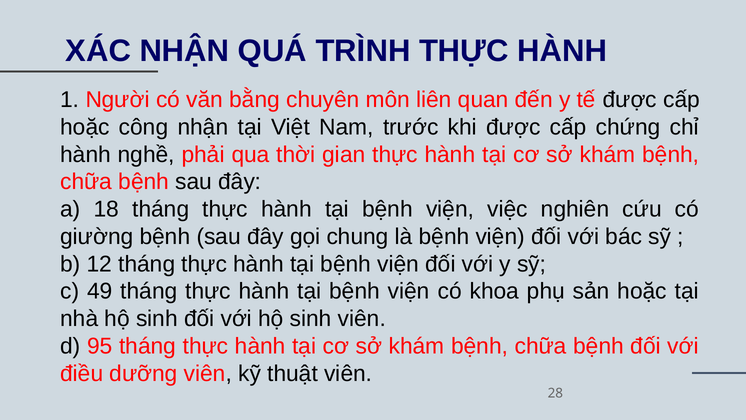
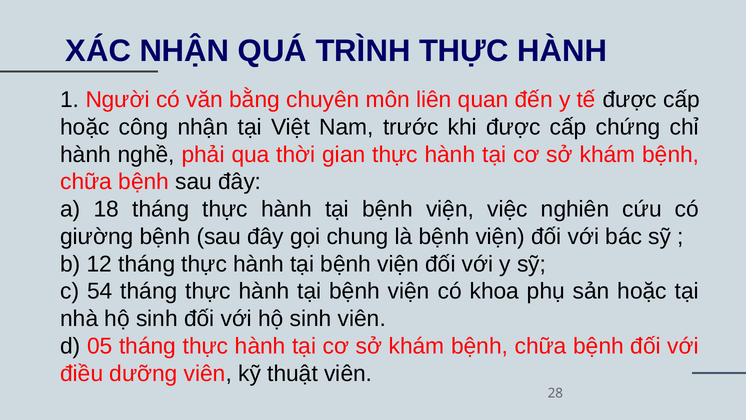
49: 49 -> 54 (100, 291)
95: 95 -> 05 (100, 346)
